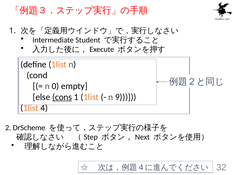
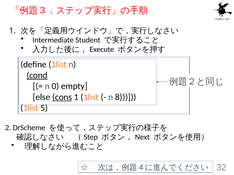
cond underline: none -> present (37, 75)
9: 9 -> 8 (126, 97)
4: 4 -> 5 (44, 108)
